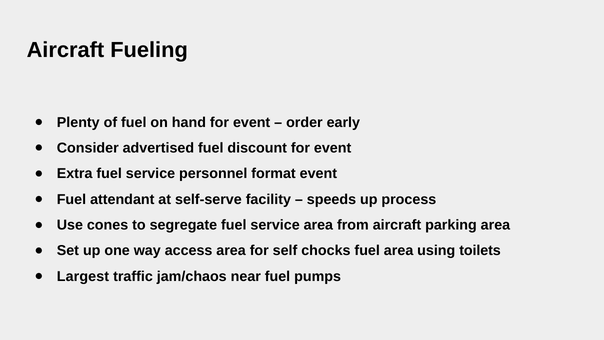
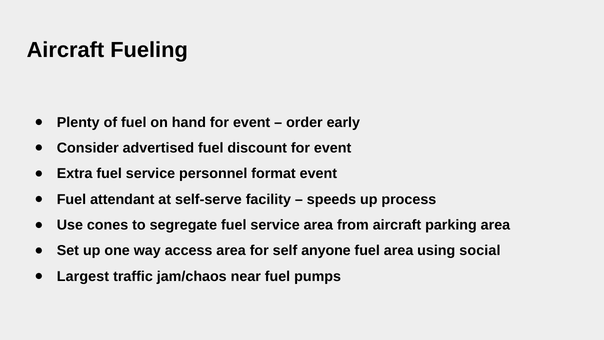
chocks: chocks -> anyone (326, 251)
toilets: toilets -> social (480, 251)
